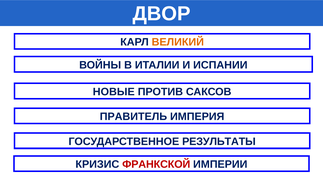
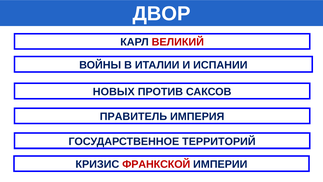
ВЕЛИКИЙ colour: orange -> red (178, 42)
НОВЫЕ: НОВЫЕ -> НОВЫХ (114, 92)
РЕЗУЛЬТАТЫ: РЕЗУЛЬТАТЫ -> ТЕРРИТОРИЙ (219, 141)
